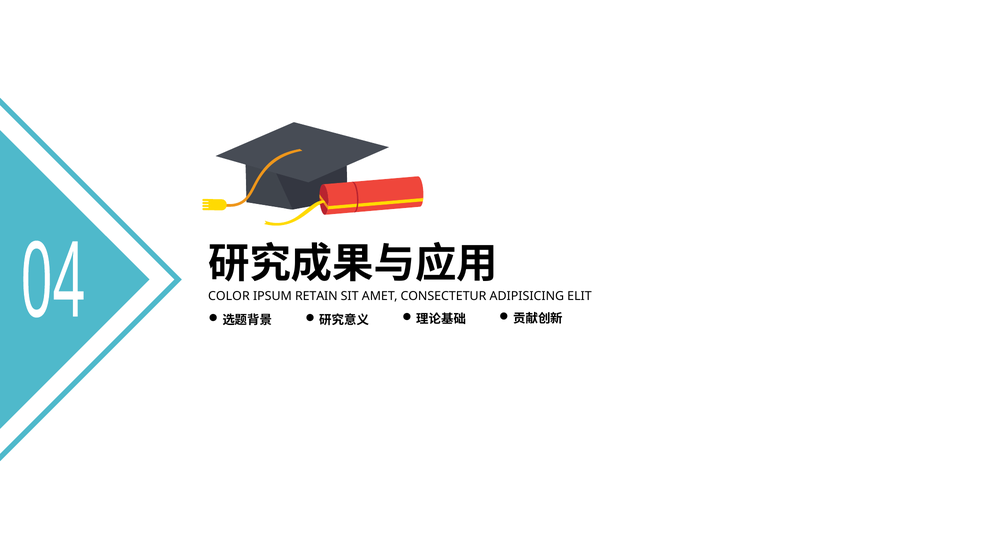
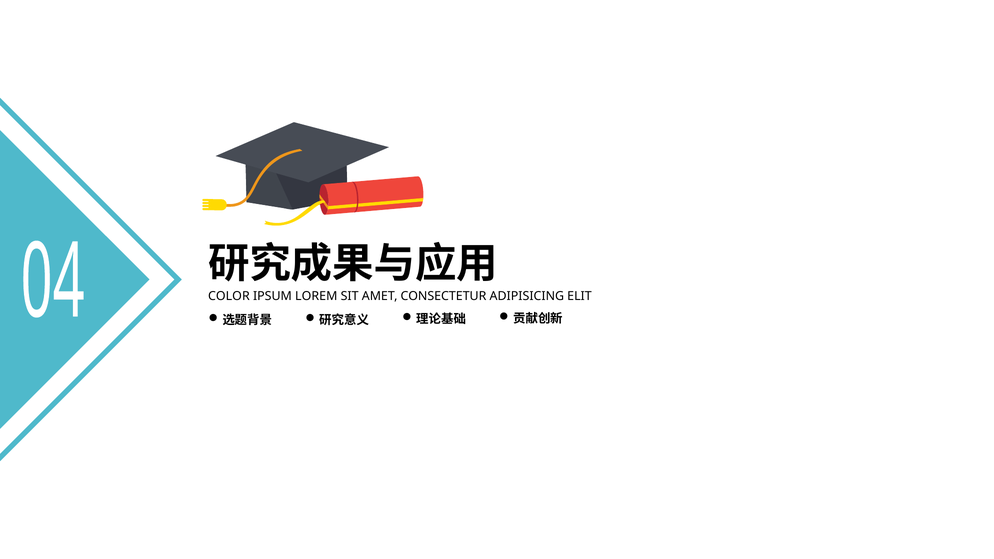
RETAIN: RETAIN -> LOREM (316, 296)
